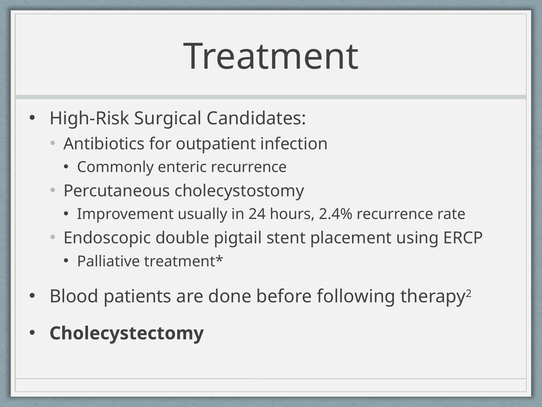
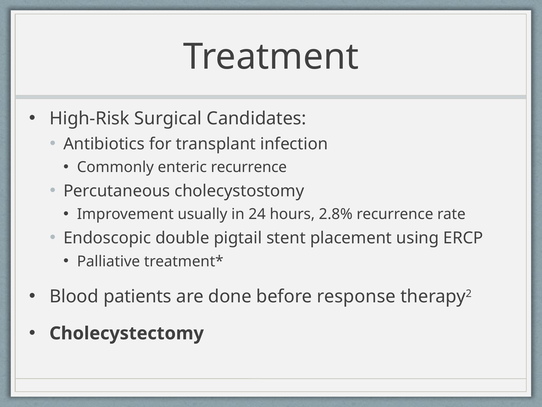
outpatient: outpatient -> transplant (216, 144)
2.4%: 2.4% -> 2.8% (336, 214)
following: following -> response (356, 296)
